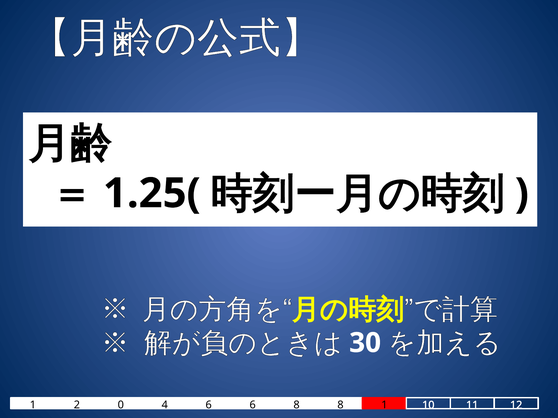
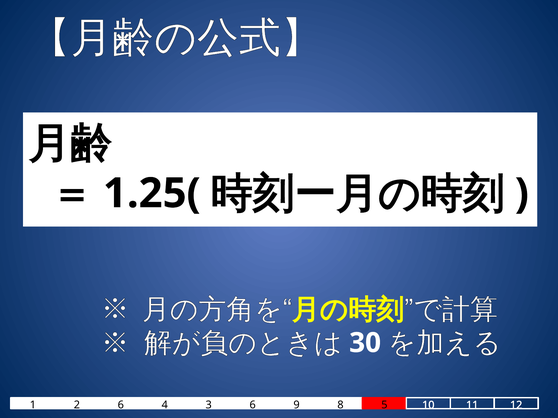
2 0: 0 -> 6 (121, 406)
4 6: 6 -> 3 (209, 406)
6 8: 8 -> 9 (297, 406)
8 1: 1 -> 5 (384, 406)
